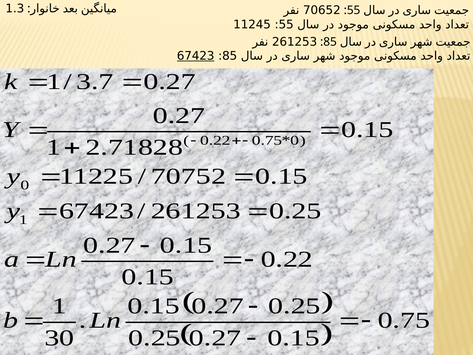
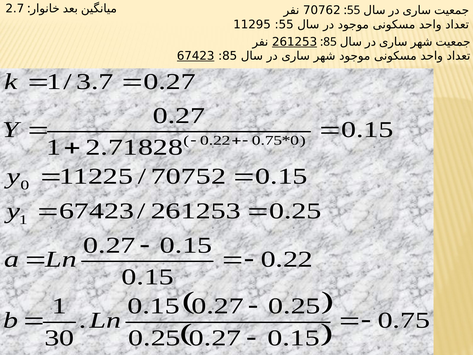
1.3: 1.3 -> 2.7 (15, 9)
70652: 70652 -> 70762 (322, 10)
11245: 11245 -> 11295 (252, 24)
261253 underline: none -> present (295, 42)
